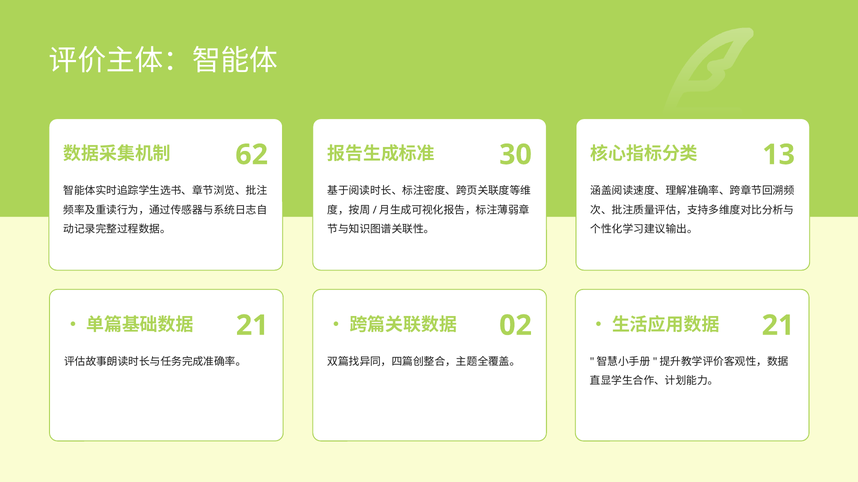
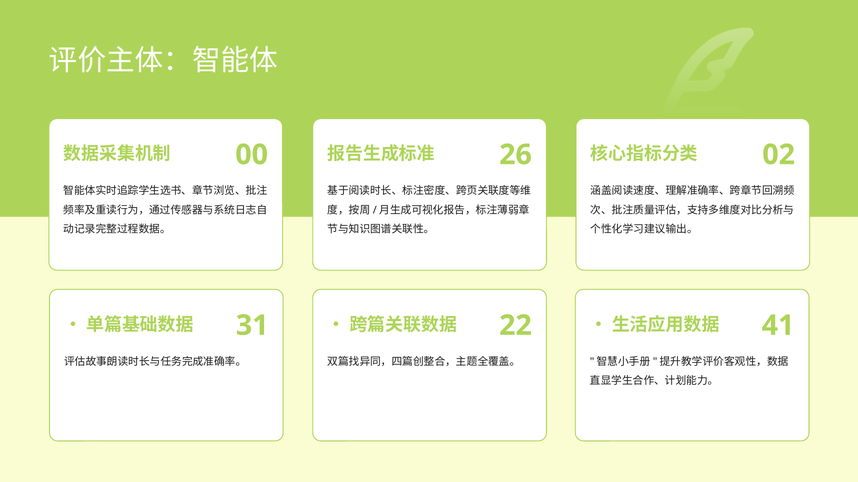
62: 62 -> 00 (252, 155)
30: 30 -> 26 (516, 155)
13: 13 -> 02 (779, 155)
21: 21 -> 31 (252, 326)
02: 02 -> 22 (516, 326)
21: 21 -> 41 (778, 326)
